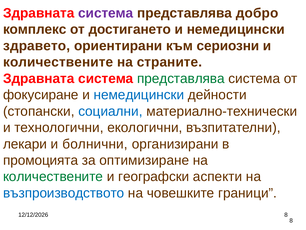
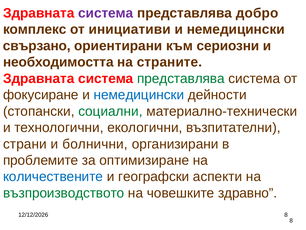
достигането: достигането -> инициативи (130, 29)
здравето: здравето -> свързано (37, 46)
количествените: количествените -> необходимостта (58, 62)
социални colour: blue -> green (110, 111)
лекари: лекари -> страни (25, 144)
промоцията: промоцията -> проблемите (41, 160)
количествените colour: green -> blue (53, 176)
възпроизводството colour: blue -> green (64, 193)
граници: граници -> здравно (248, 193)
